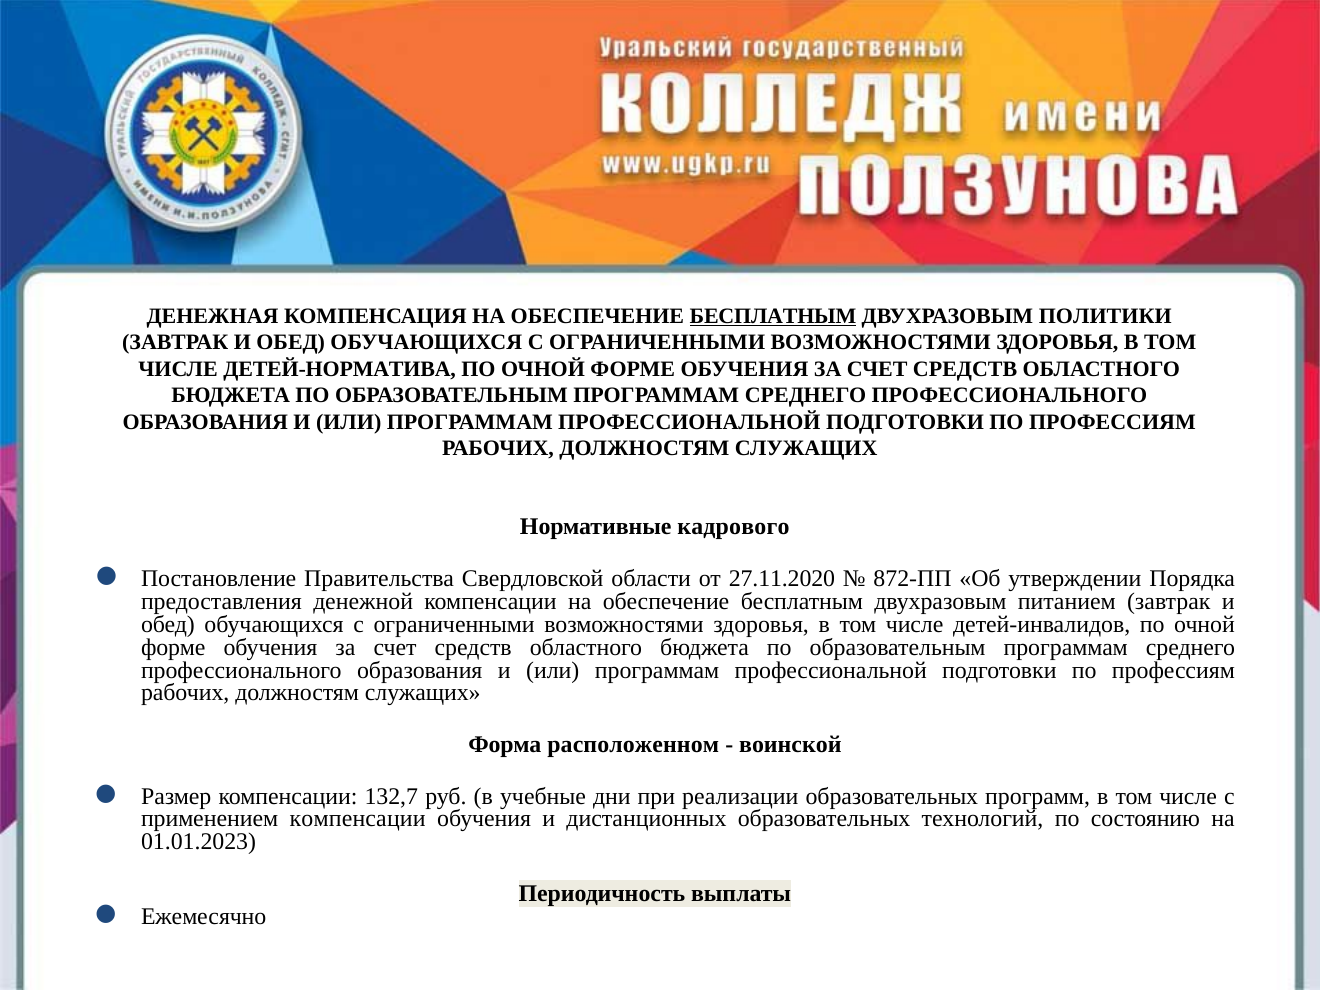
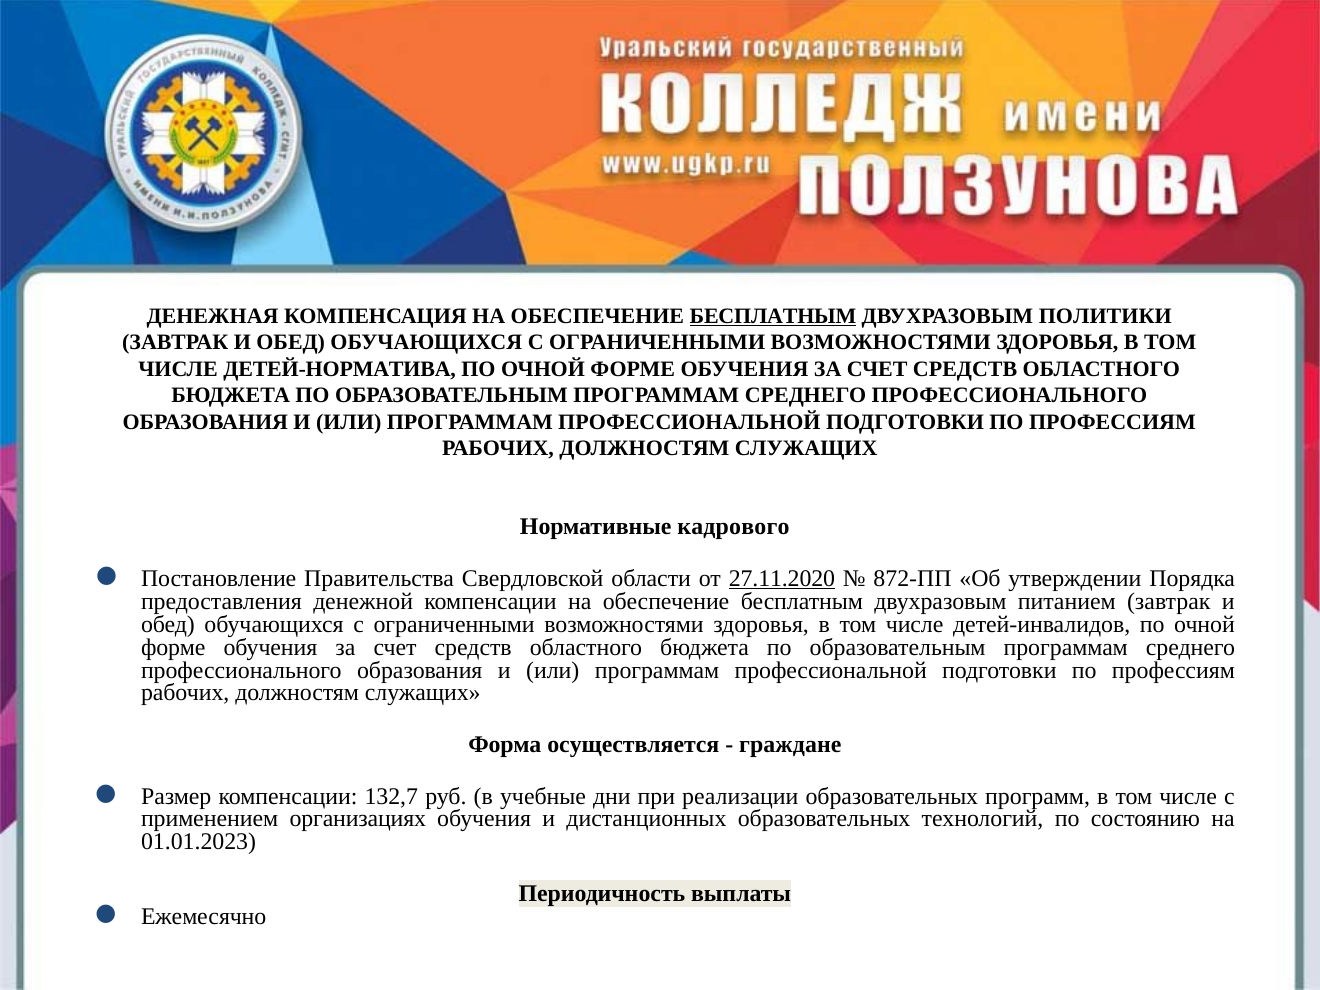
27.11.2020 underline: none -> present (782, 578)
расположенном: расположенном -> осуществляется (633, 745)
воинской: воинской -> граждане (790, 745)
применением компенсации: компенсации -> организациях (358, 819)
